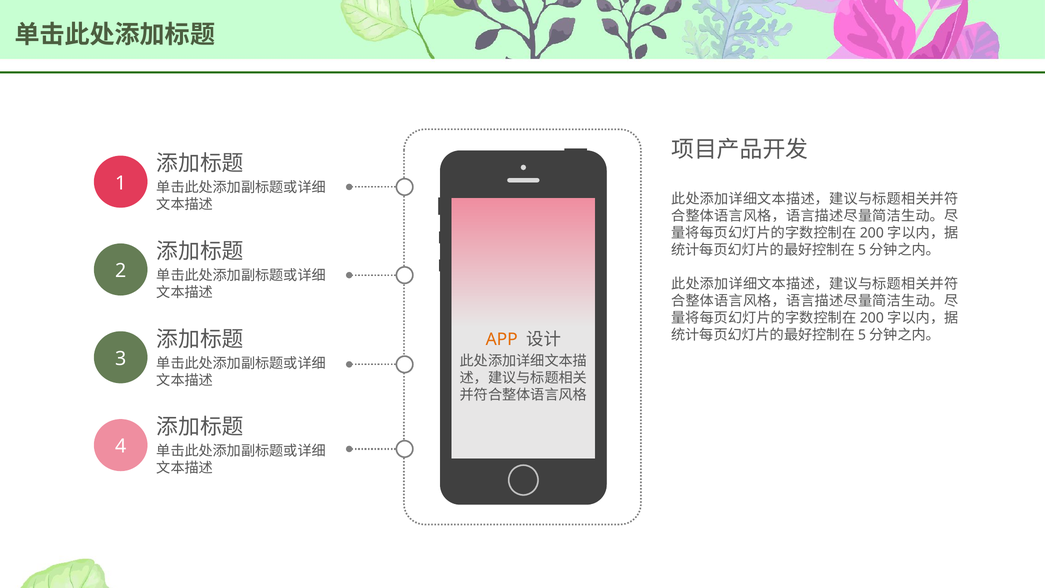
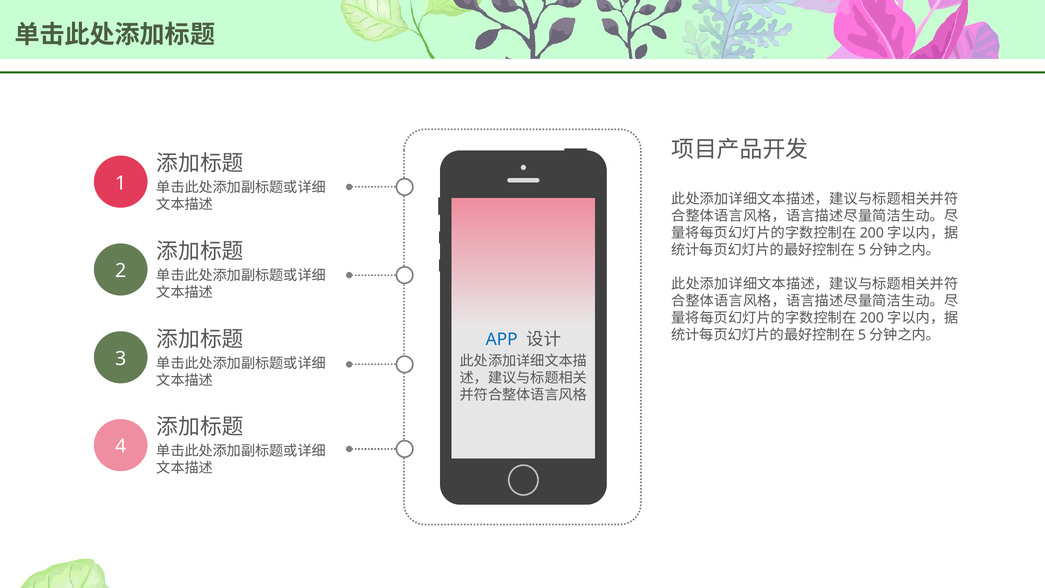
APP colour: orange -> blue (502, 340)
